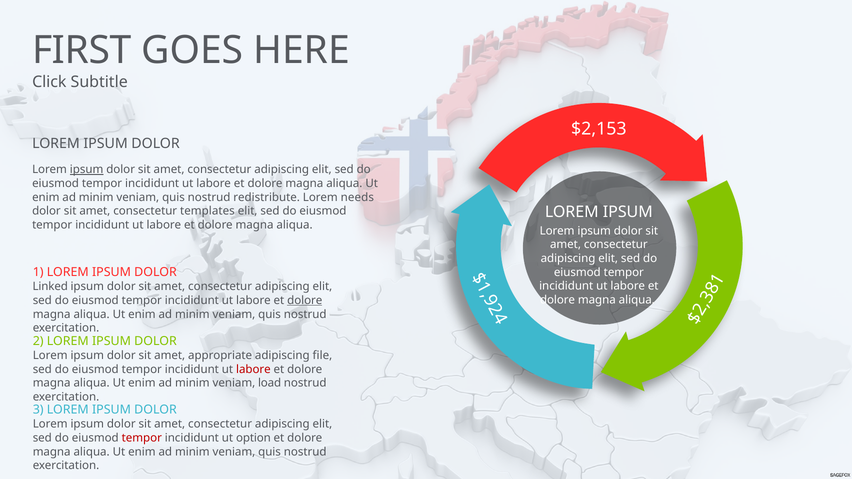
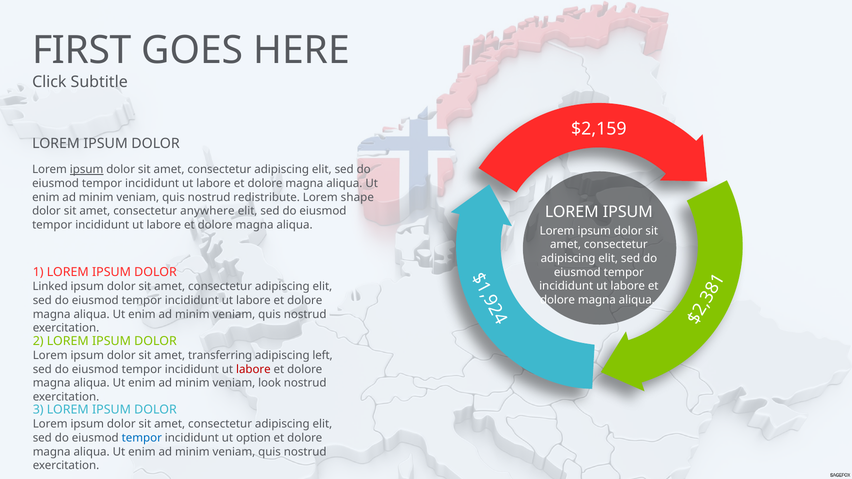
$2,153: $2,153 -> $2,159 (599, 129)
needs: needs -> shape (357, 197)
templates: templates -> anywhere (207, 211)
dolore underline: present -> none (305, 301)
appropriate: appropriate -> transferring (220, 356)
file: file -> left (323, 356)
load: load -> look (270, 383)
tempor colour: red -> blue (142, 438)
